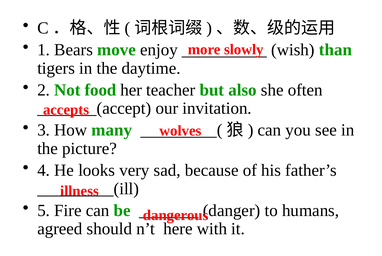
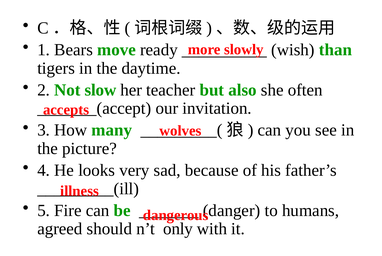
enjoy: enjoy -> ready (159, 50)
food: food -> slow (101, 90)
here: here -> only (178, 229)
